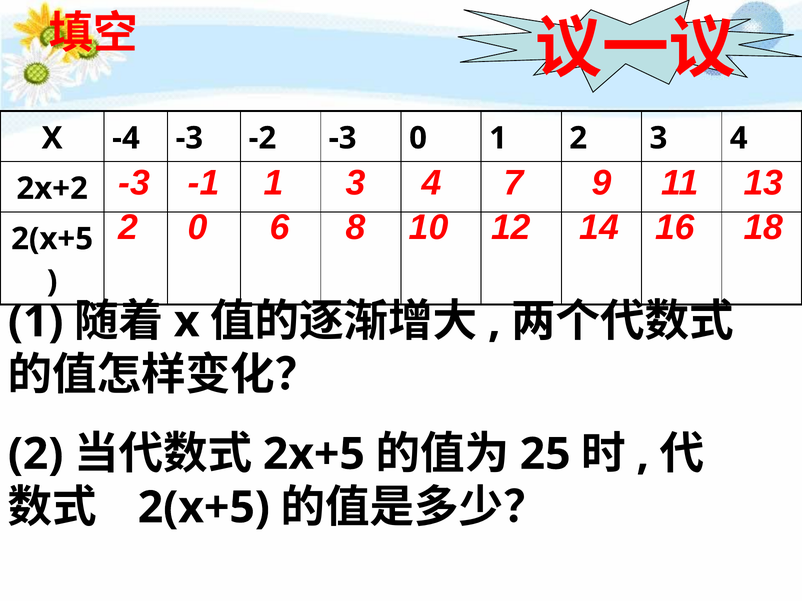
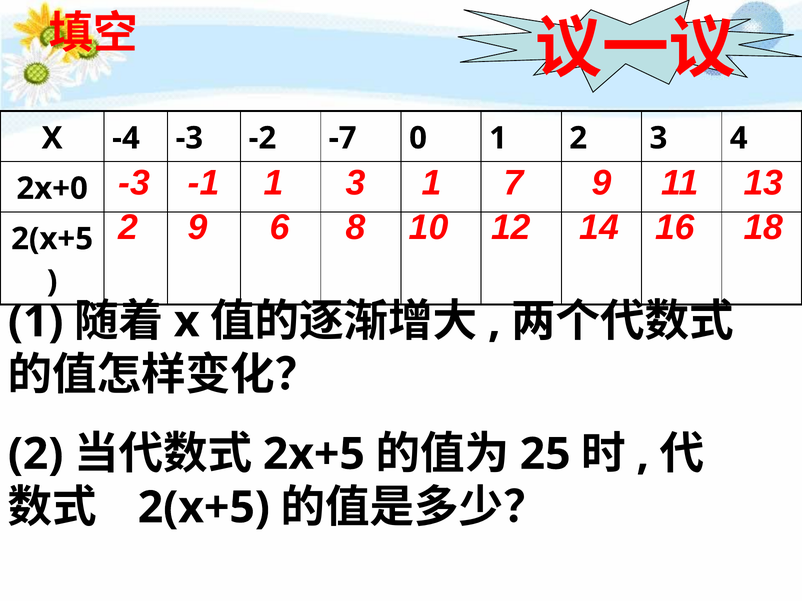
-2 -3: -3 -> -7 (343, 138)
1 3 4: 4 -> 1 (431, 183)
2x+2: 2x+2 -> 2x+0 (52, 189)
2 0: 0 -> 9 (198, 228)
